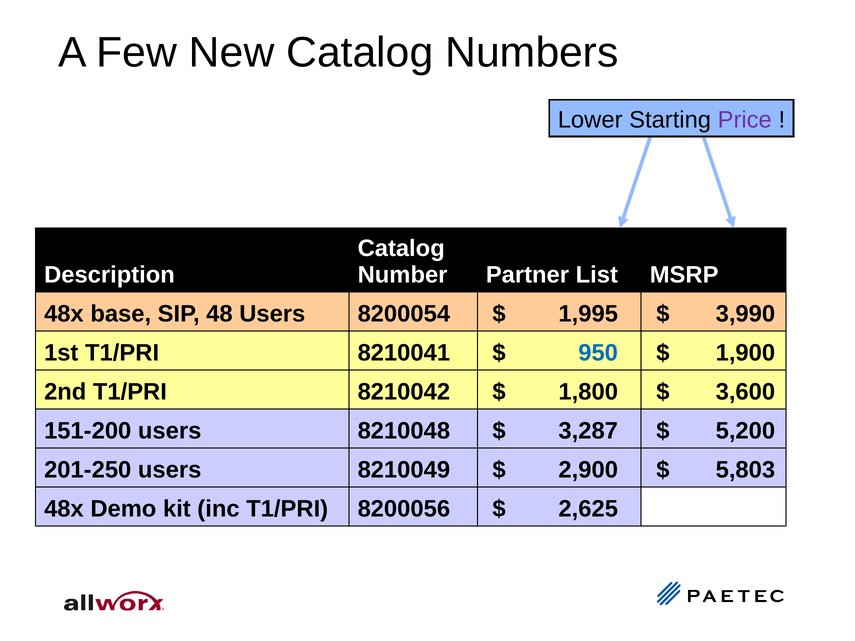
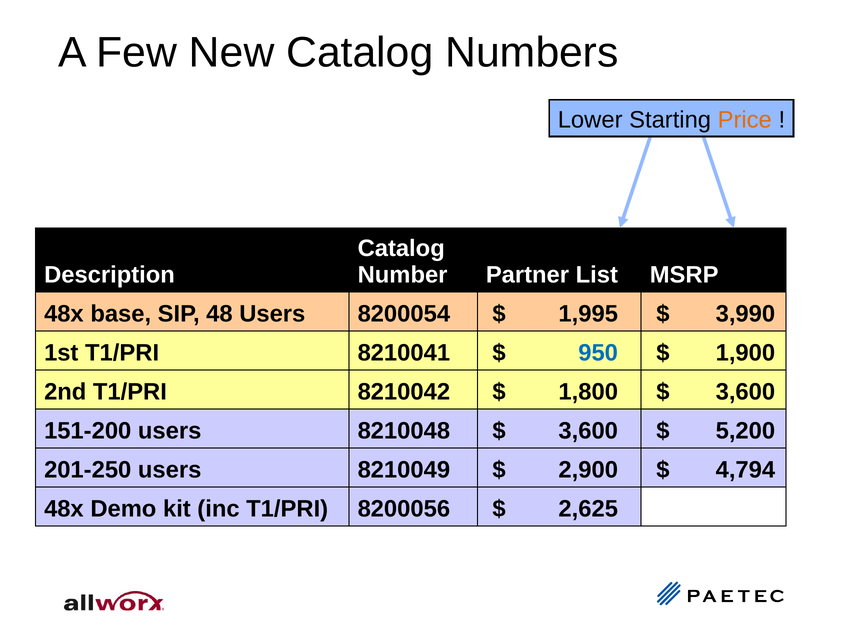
Price colour: purple -> orange (745, 120)
3,287: 3,287 -> 3,600 (588, 431)
5,803: 5,803 -> 4,794 (745, 470)
